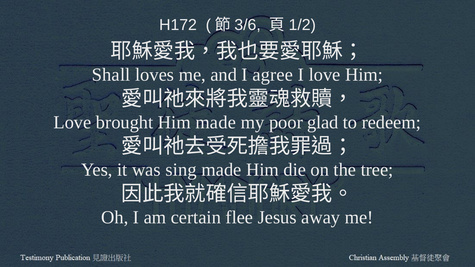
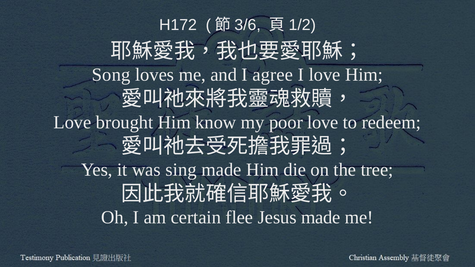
Shall: Shall -> Song (111, 75)
Him made: made -> know (216, 122)
poor glad: glad -> love (323, 122)
Jesus away: away -> made (321, 217)
